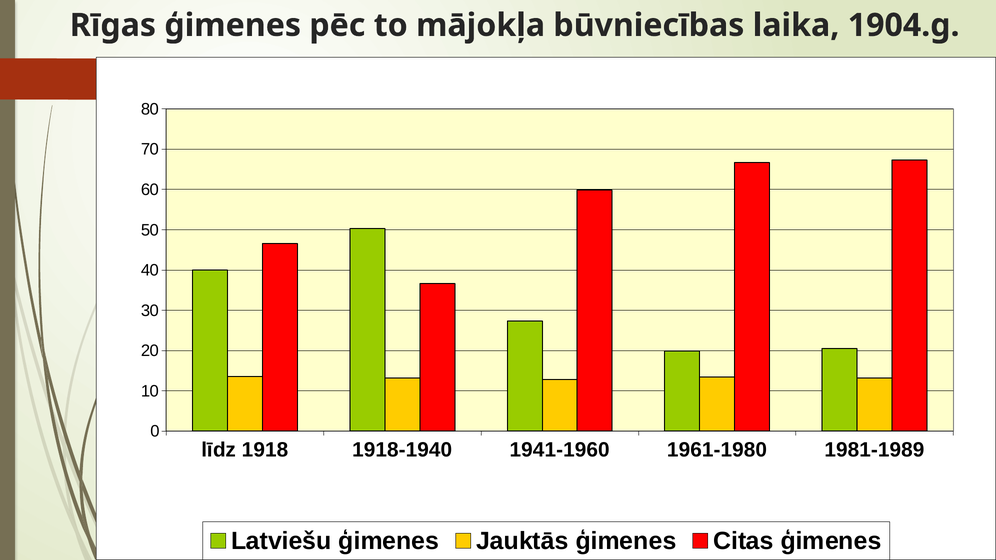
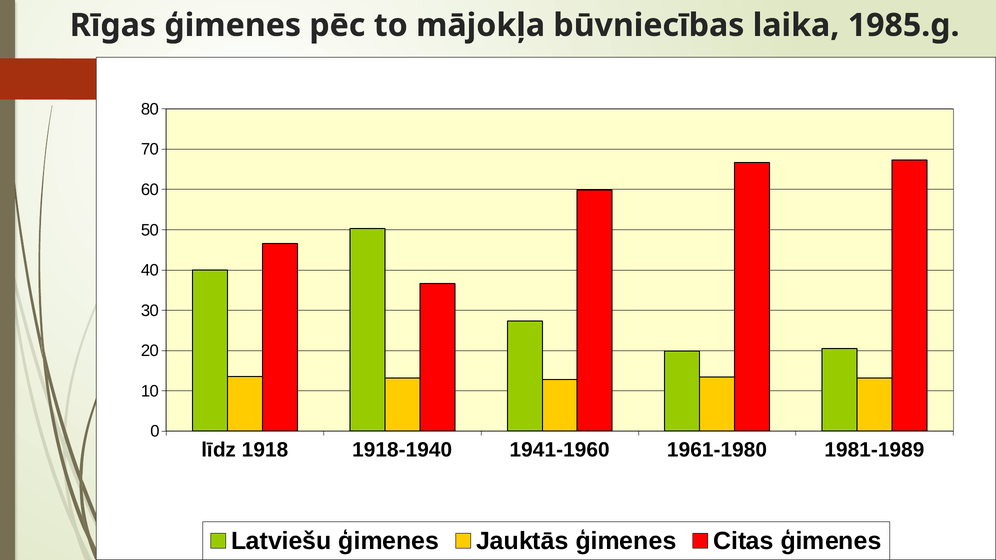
1904.g: 1904.g -> 1985.g (904, 25)
